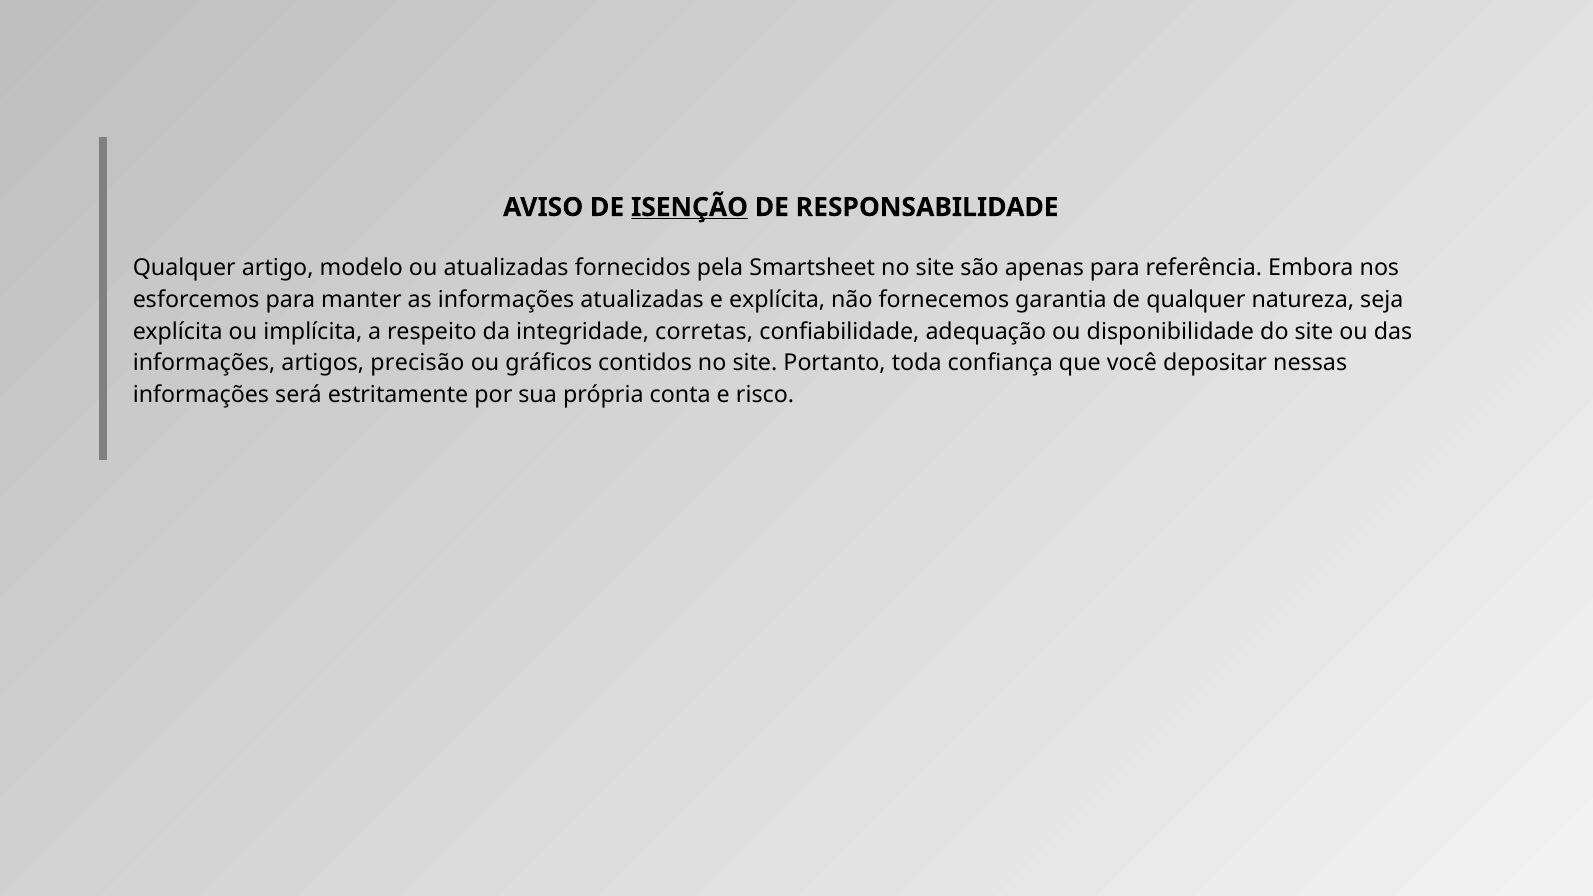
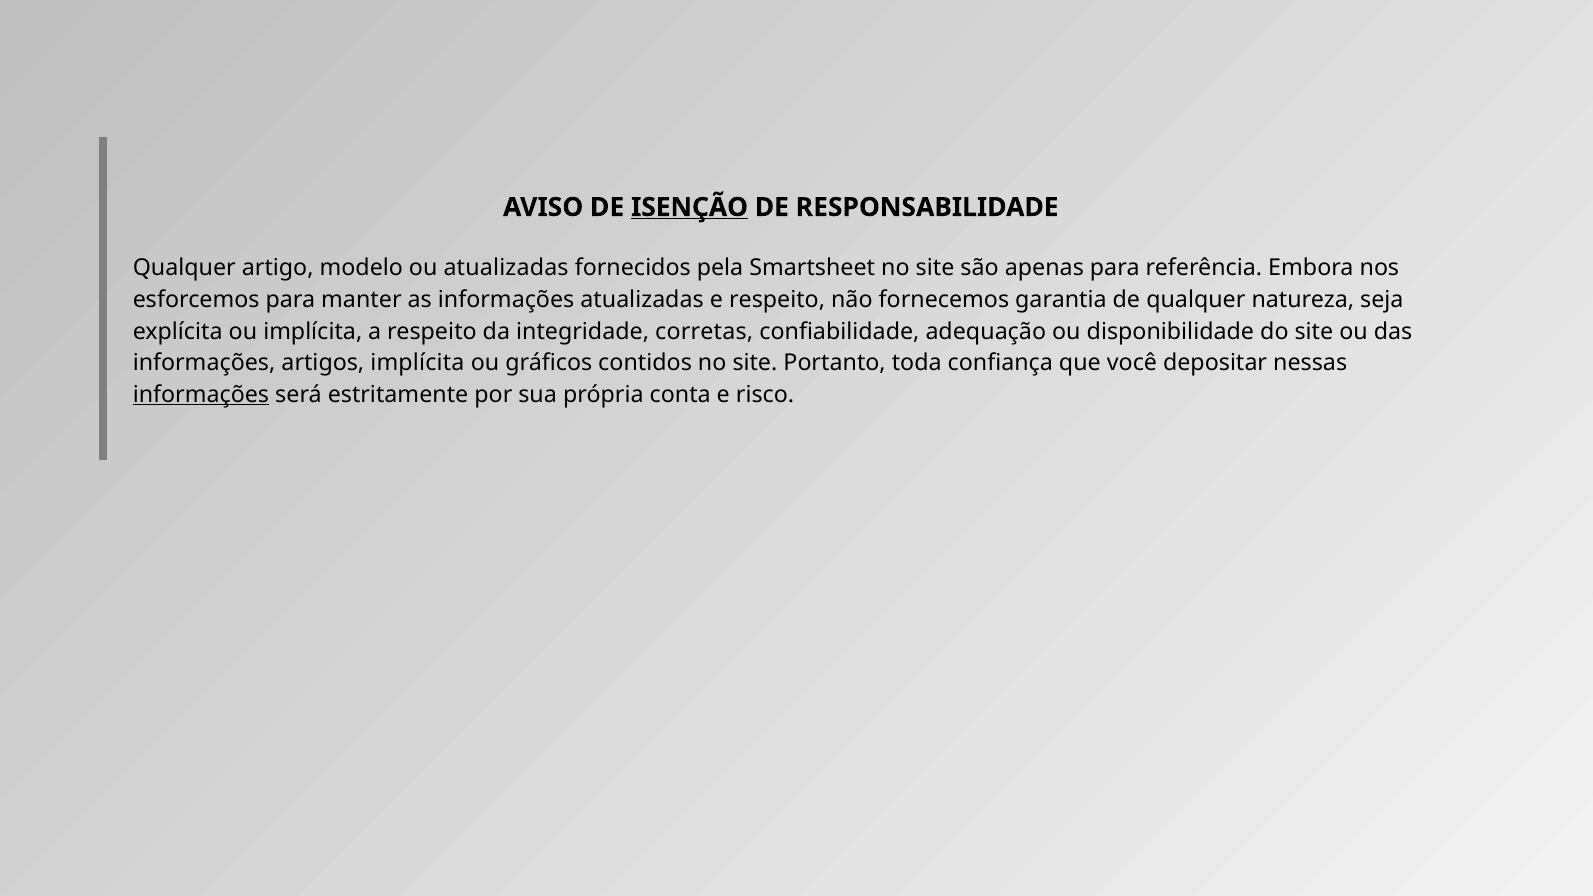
e explícita: explícita -> respeito (777, 300)
artigos precisão: precisão -> implícita (417, 363)
informações underline: none -> present (201, 395)
